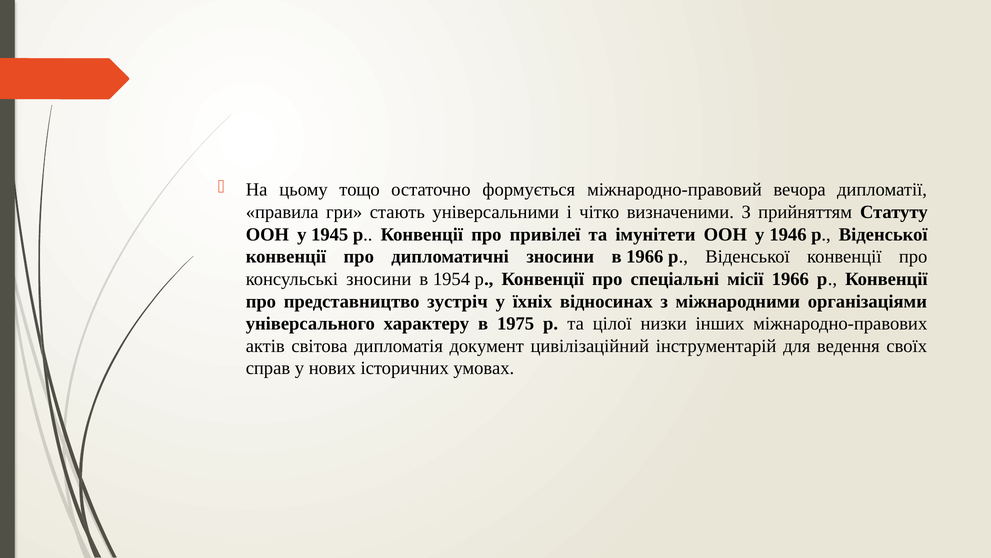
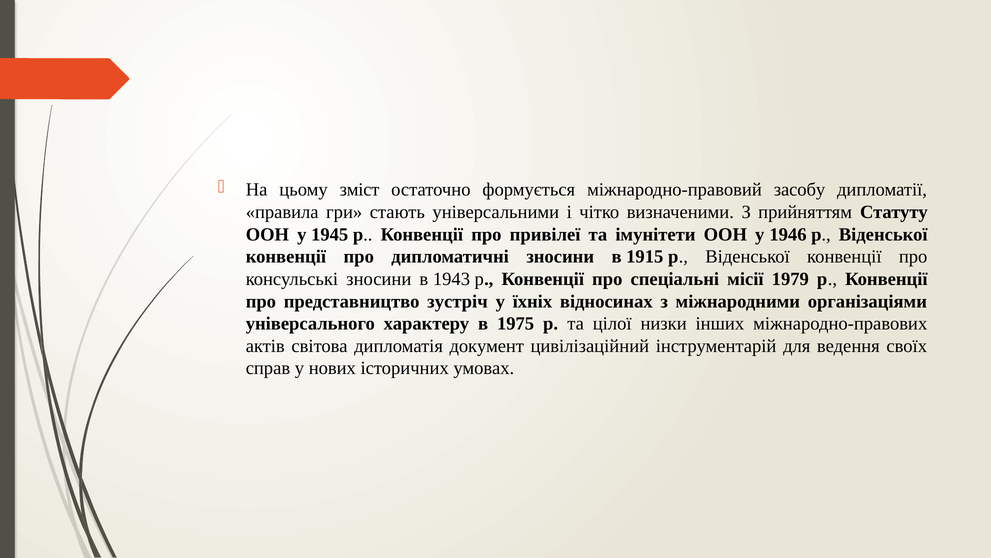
тощо: тощо -> зміст (360, 190)
вечора: вечора -> засобу (800, 190)
в 1966: 1966 -> 1915 (645, 256)
1954: 1954 -> 1943 (451, 279)
місії 1966: 1966 -> 1979 (790, 279)
